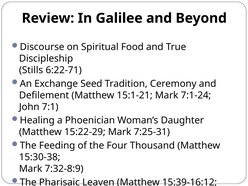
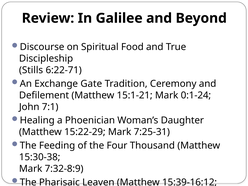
Seed: Seed -> Gate (91, 84)
7:1-24: 7:1-24 -> 0:1-24 (196, 95)
